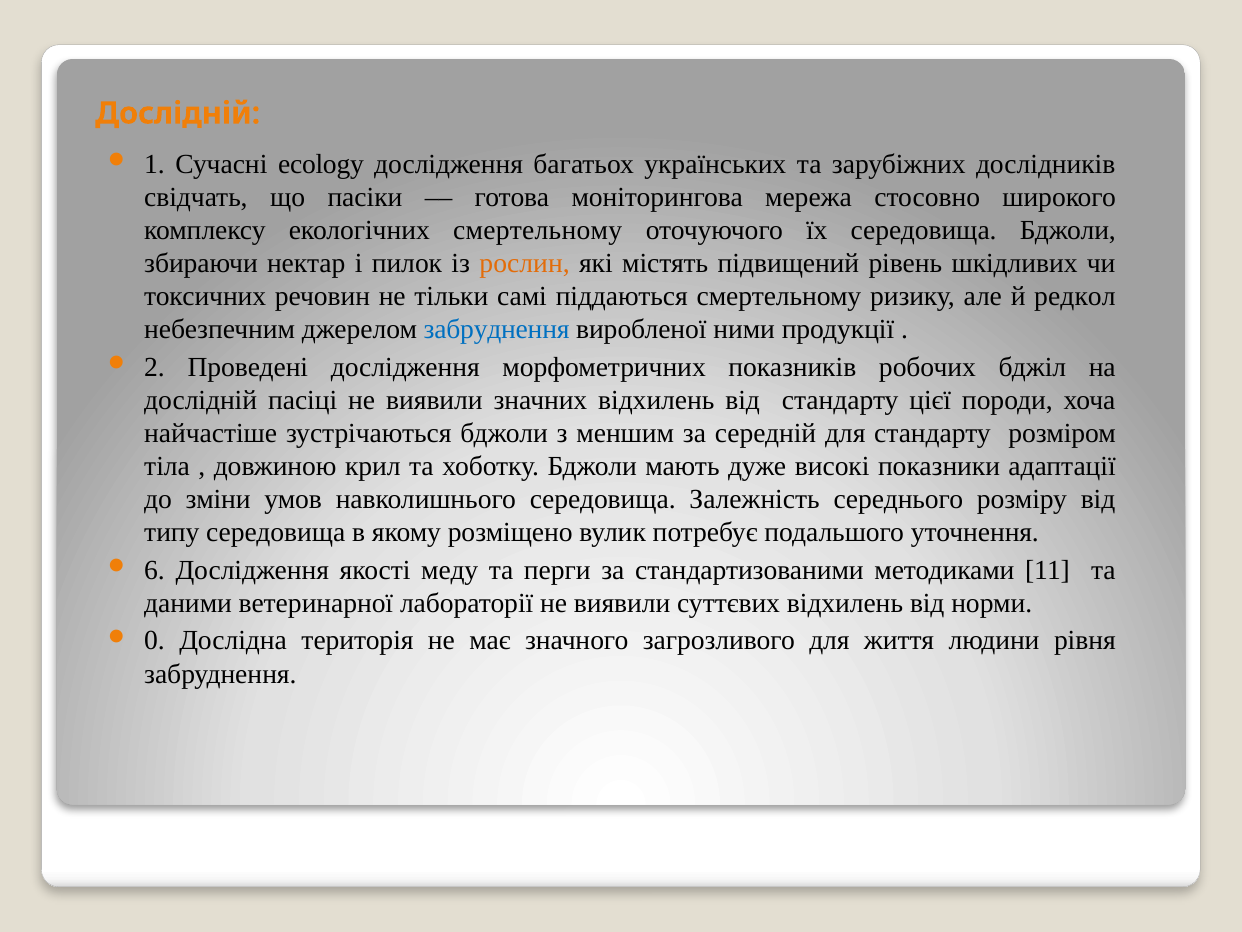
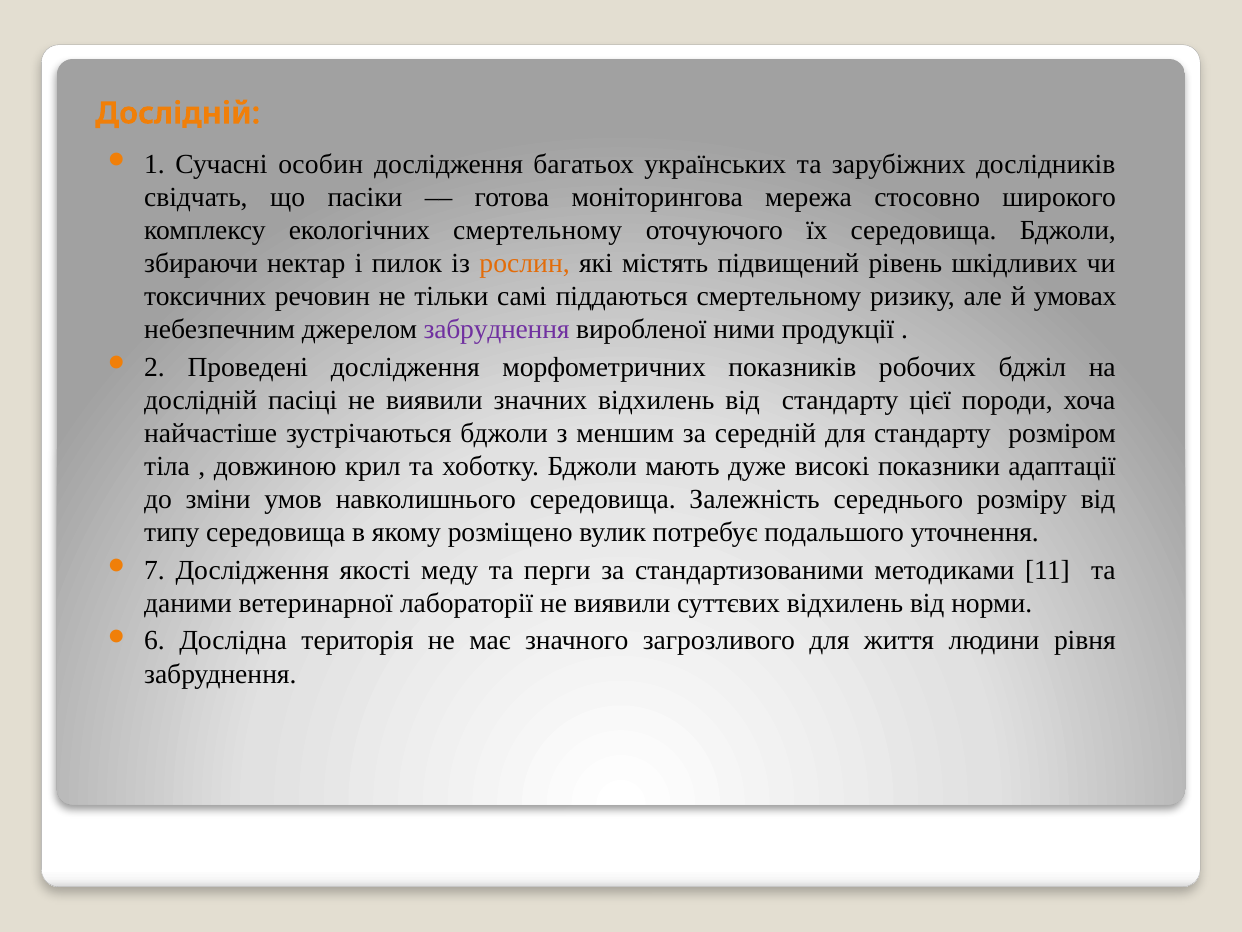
ecology: ecology -> особин (321, 164)
редкол: редкол -> умовах (1075, 297)
забруднення colour: blue -> purple (497, 330)
6: 6 -> 7 (155, 570)
0: 0 -> 6 (155, 640)
